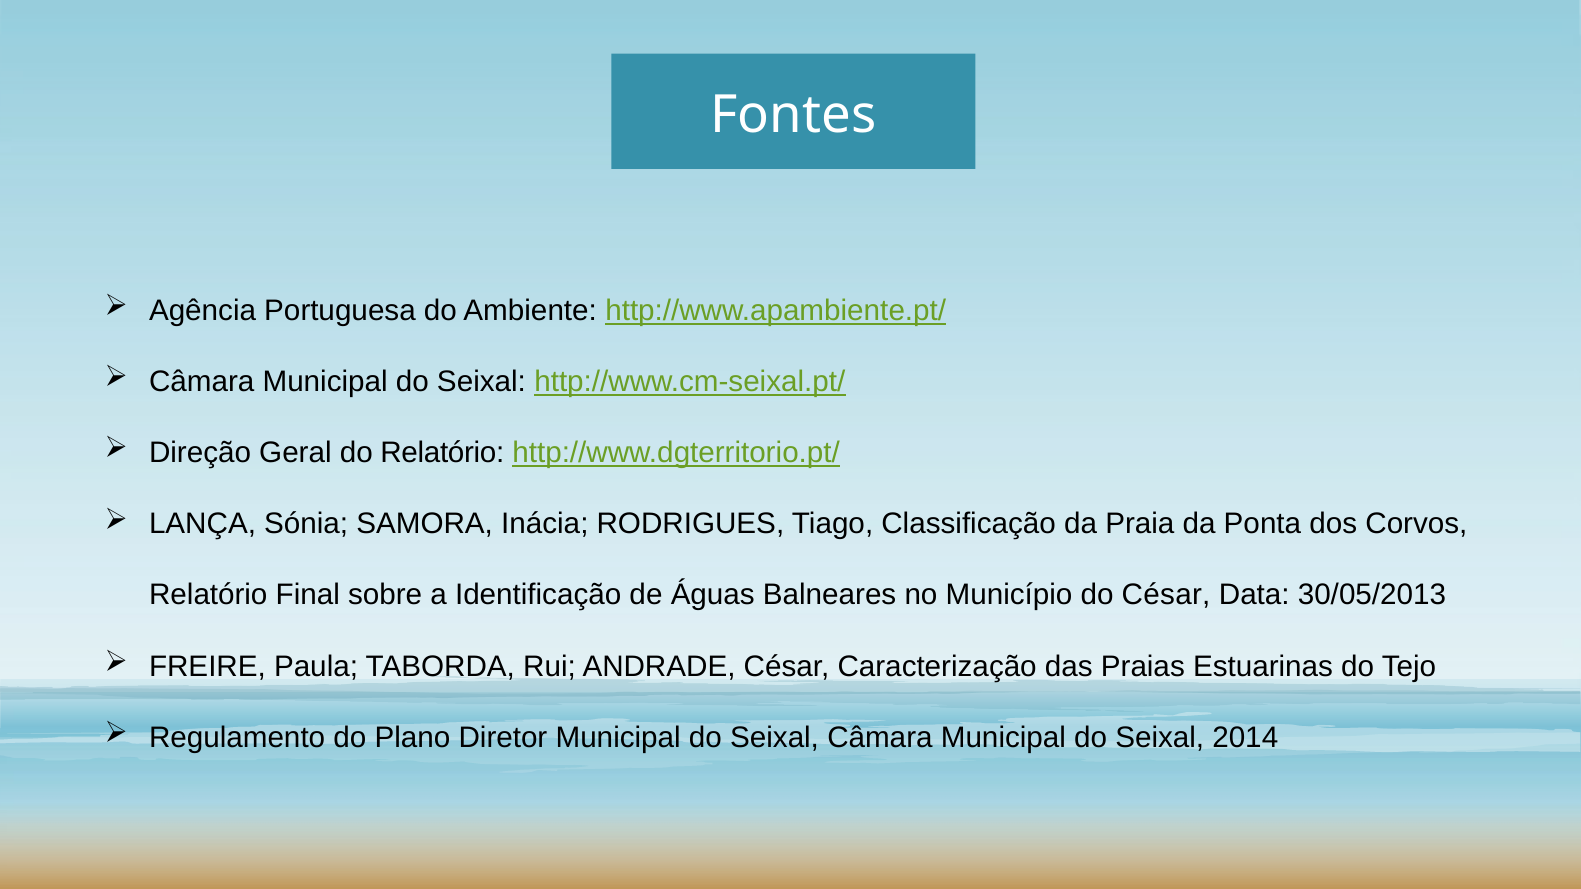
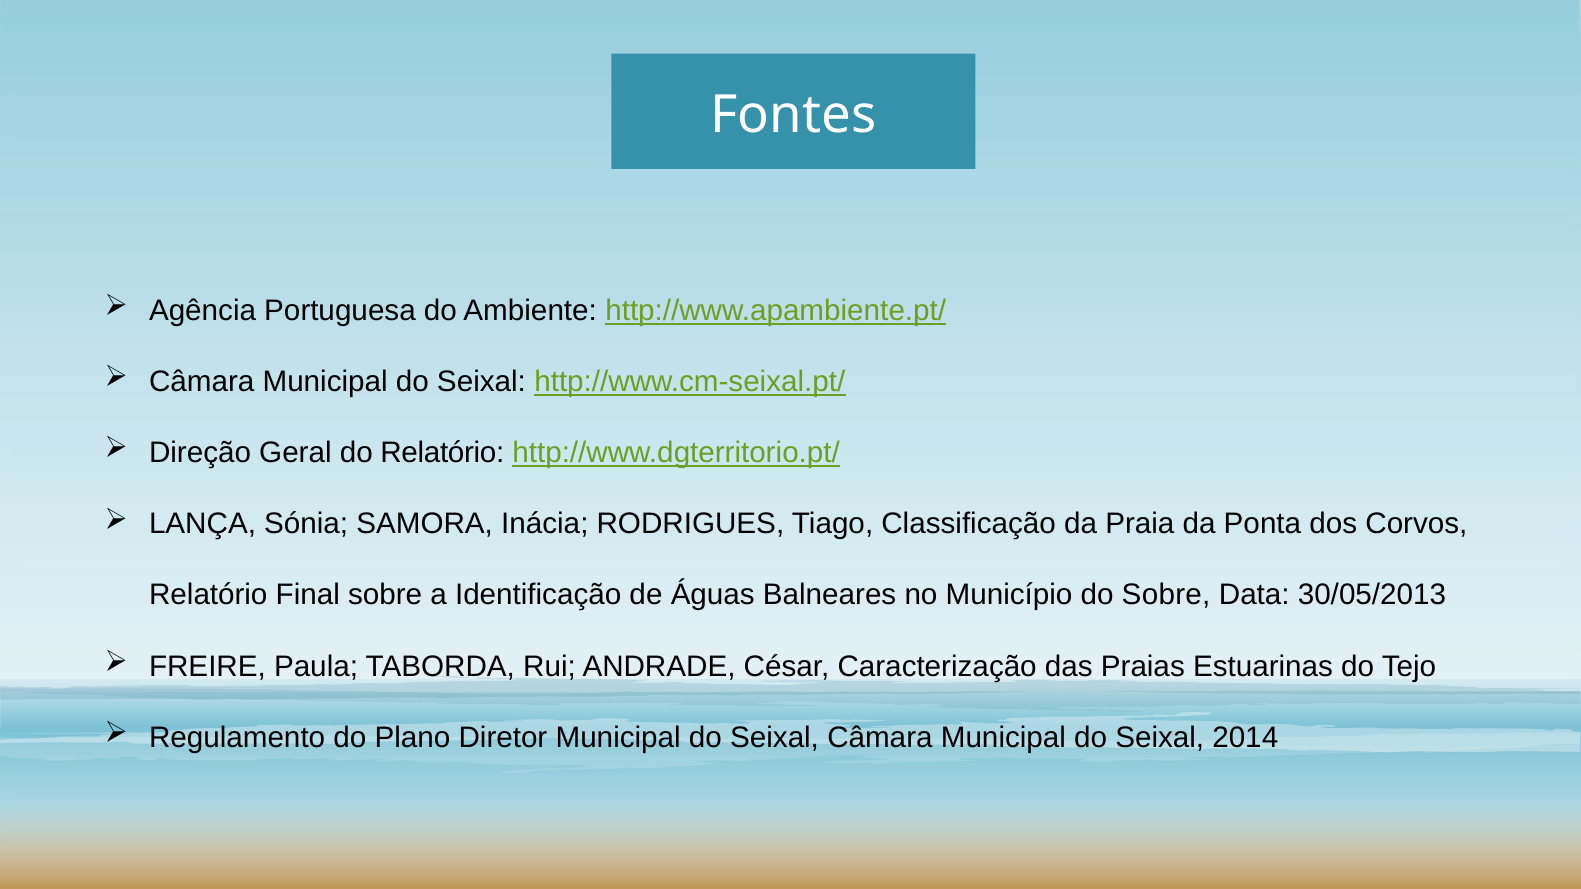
do César: César -> Sobre (1166, 595)
